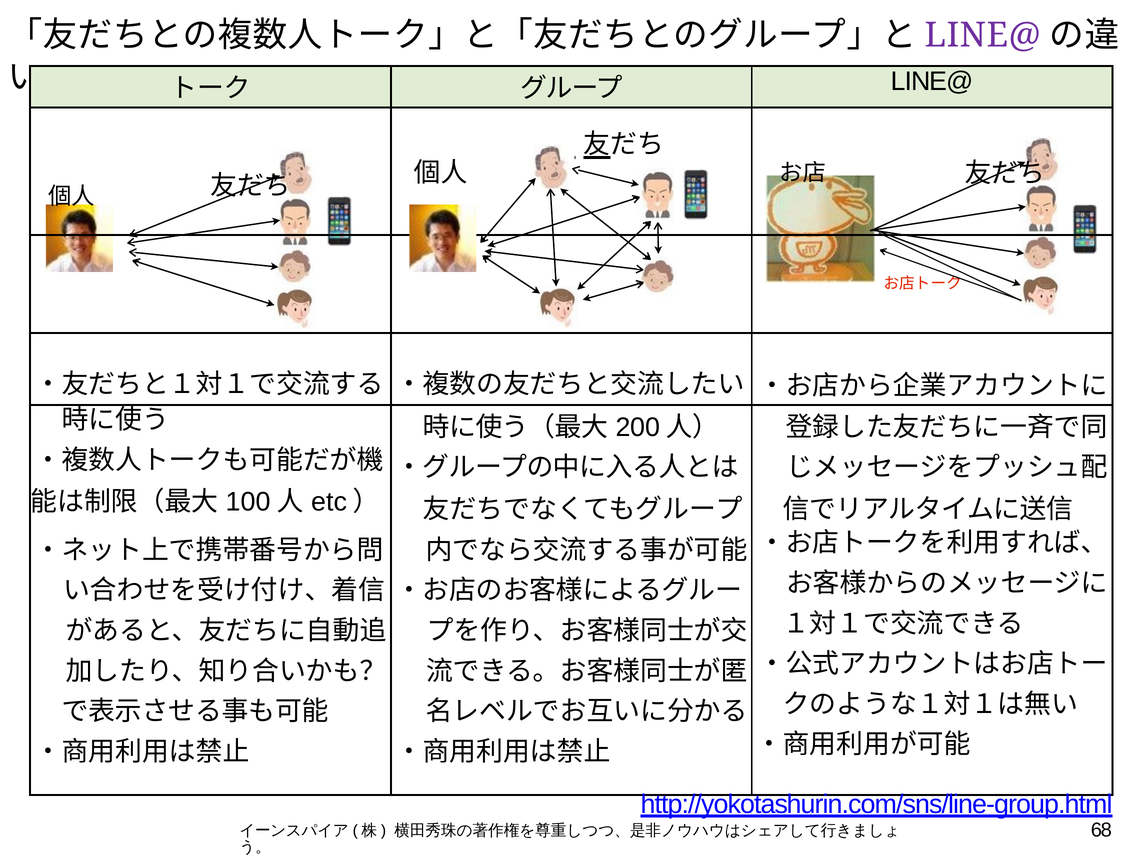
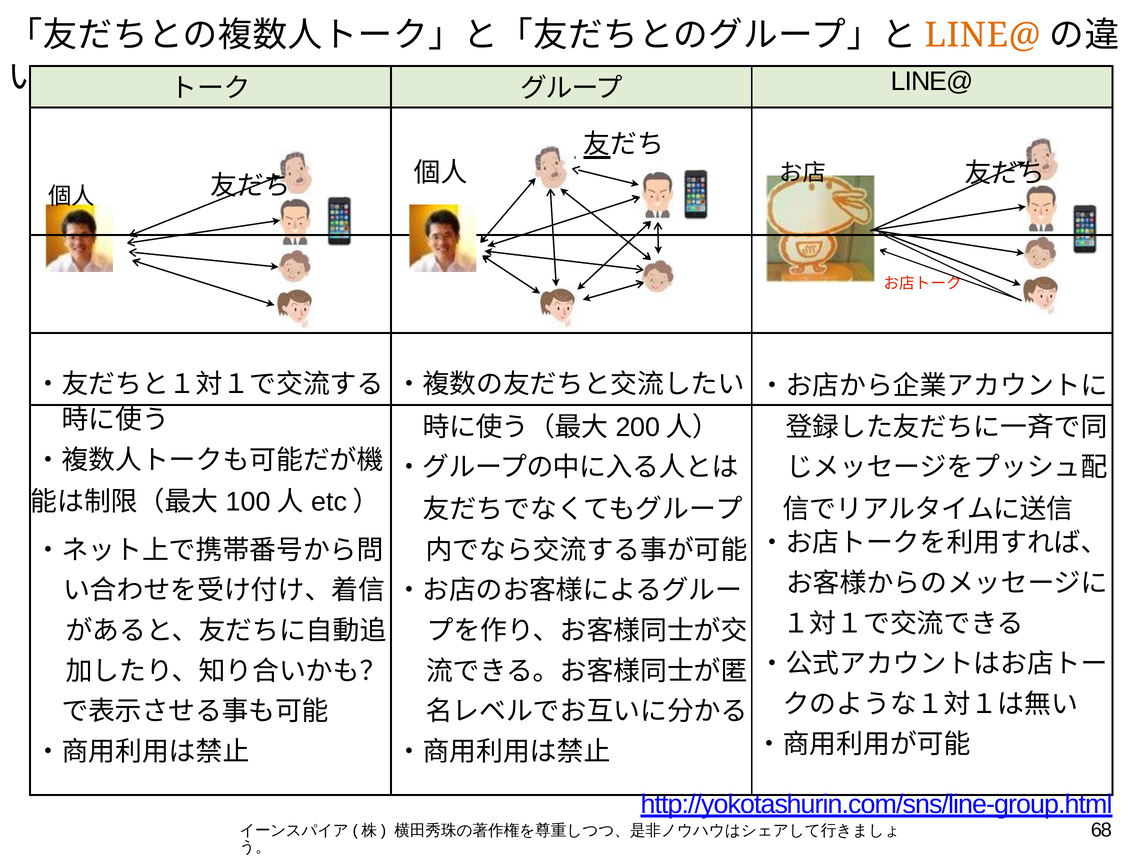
LINE@ colour: purple -> orange (983, 36)
